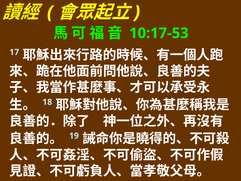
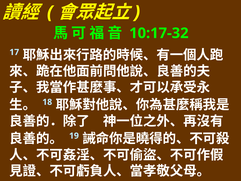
10:17-53: 10:17-53 -> 10:17-32 (159, 33)
